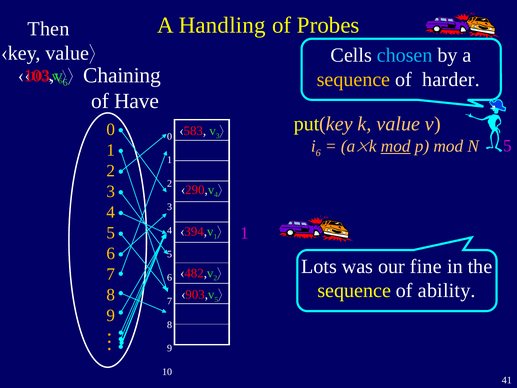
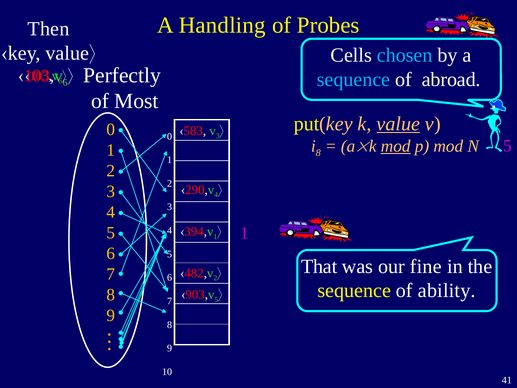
Chaining: Chaining -> Perfectly (122, 75)
sequence colour: yellow -> light blue (353, 79)
harder: harder -> abroad (451, 79)
Have: Have -> Most (136, 101)
value underline: none -> present (398, 124)
6: 6 -> 8 (318, 153)
Lots: Lots -> That (319, 266)
